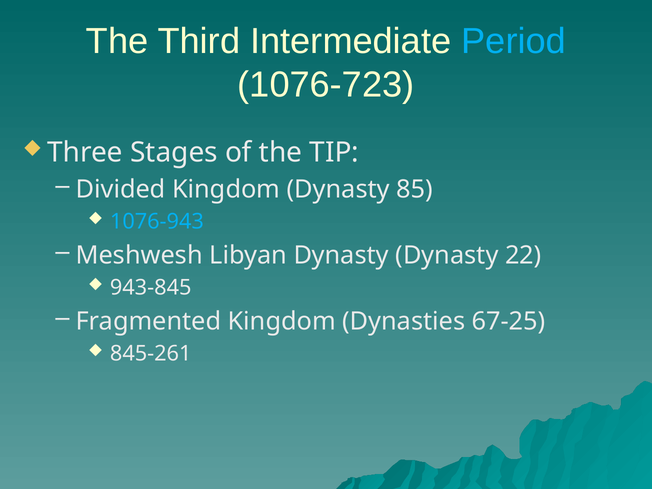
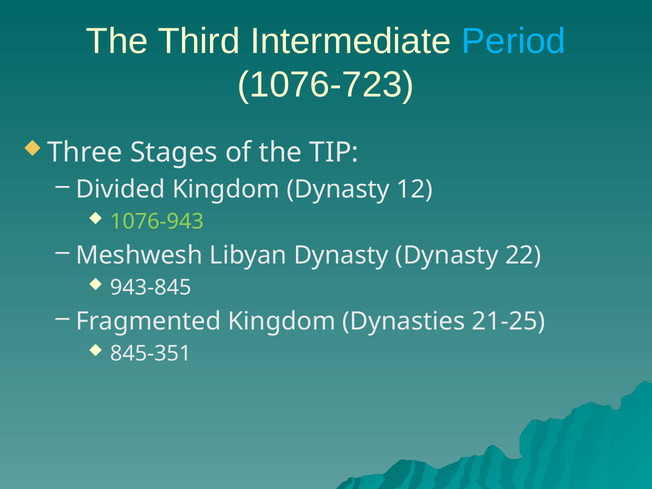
85: 85 -> 12 (415, 189)
1076-943 colour: light blue -> light green (157, 222)
67-25: 67-25 -> 21-25 (509, 321)
845-261: 845-261 -> 845-351 (151, 354)
